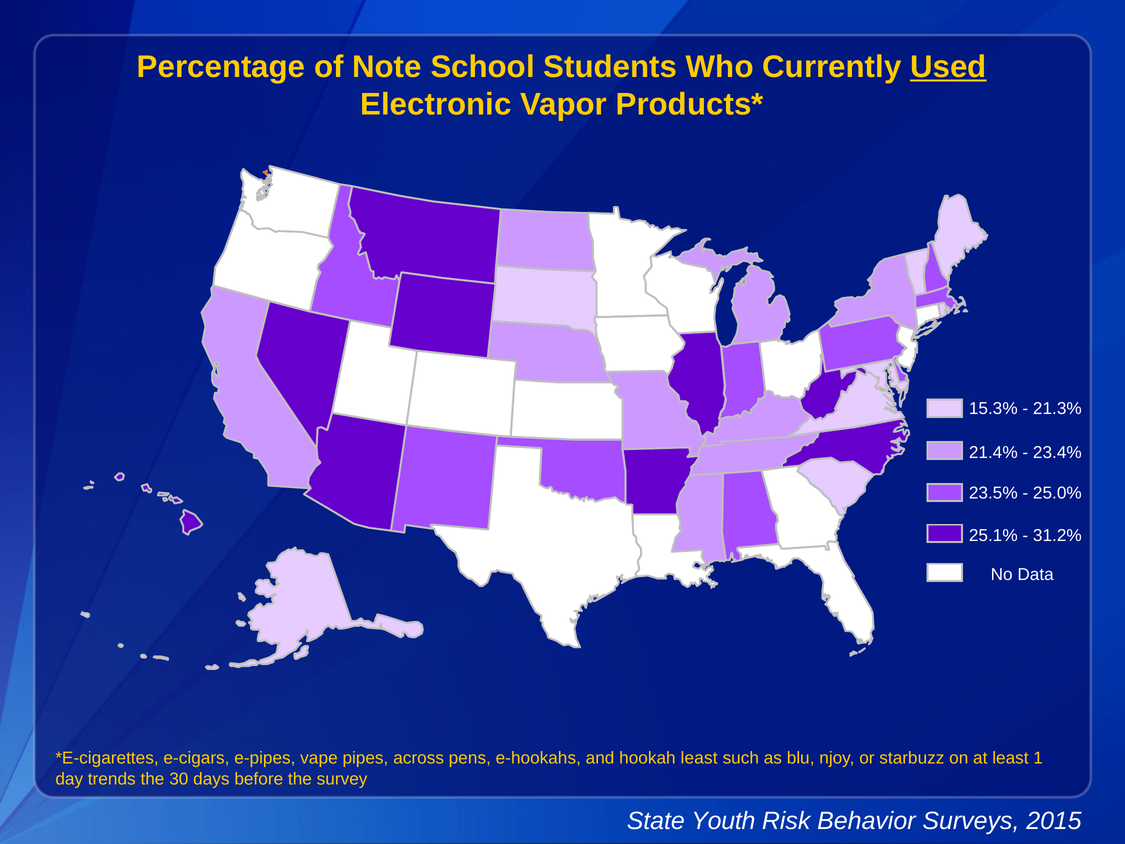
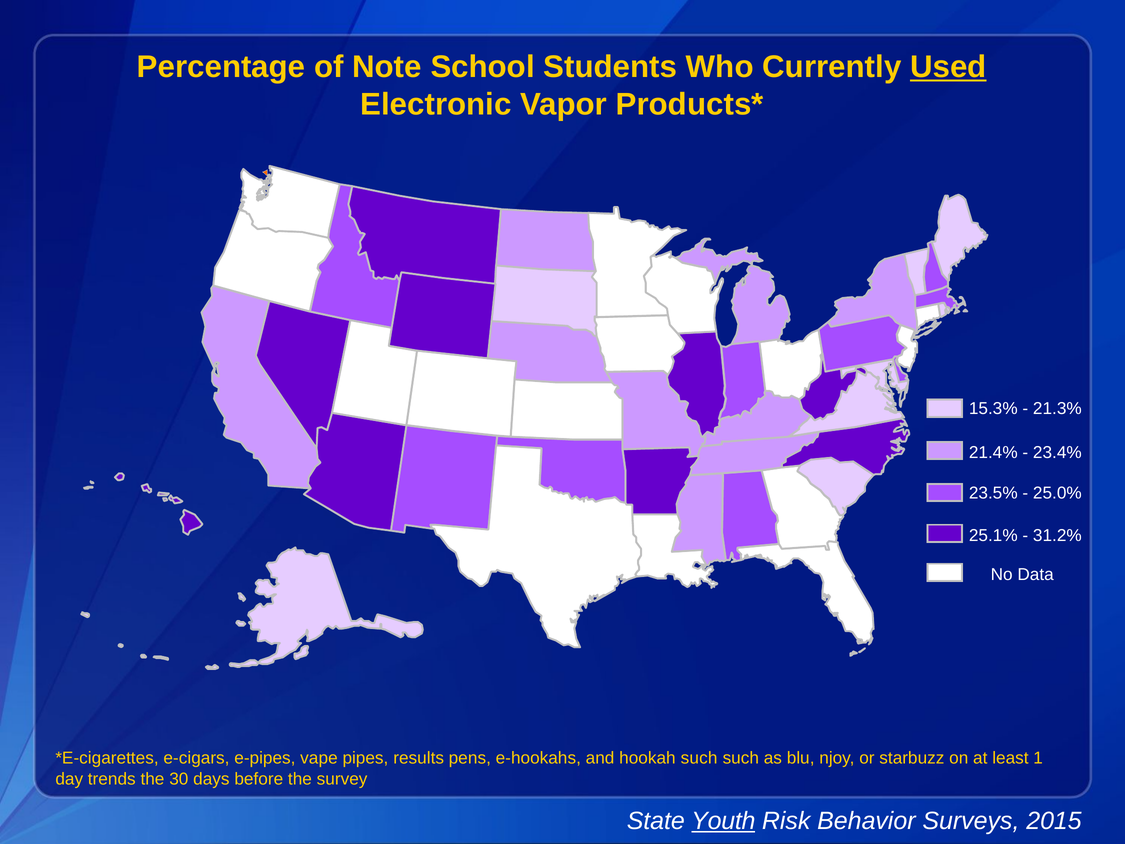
across: across -> results (419, 758)
hookah least: least -> such (699, 758)
Youth underline: none -> present (723, 821)
